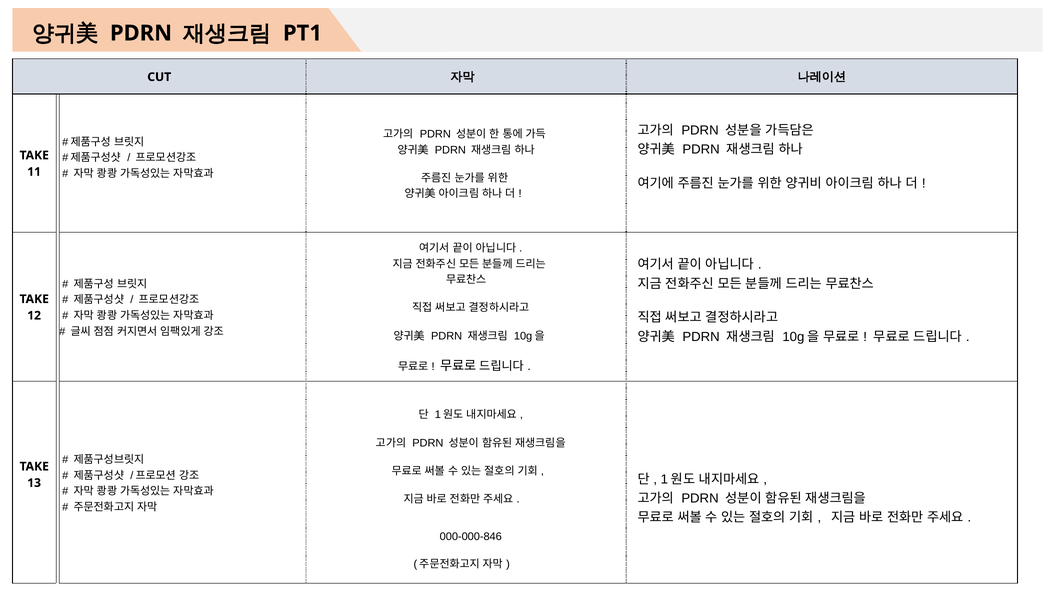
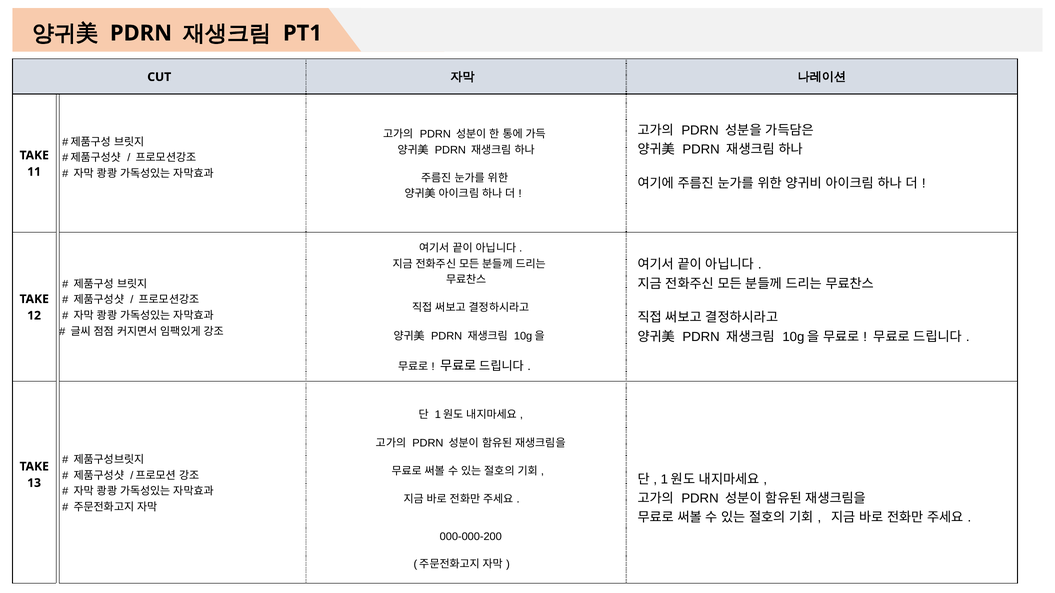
000-000-846: 000-000-846 -> 000-000-200 (471, 537)
